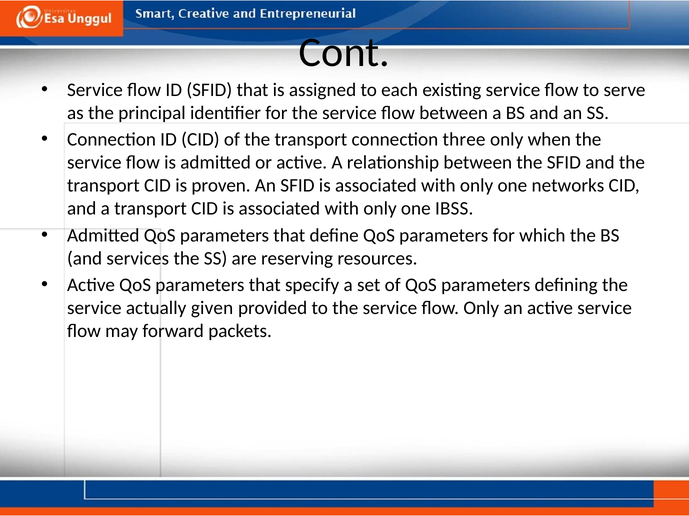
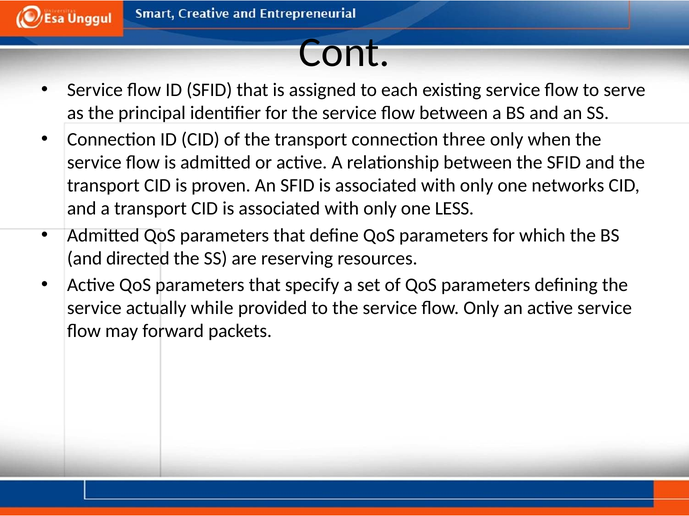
IBSS: IBSS -> LESS (454, 209)
services: services -> directed (138, 259)
given: given -> while (212, 308)
